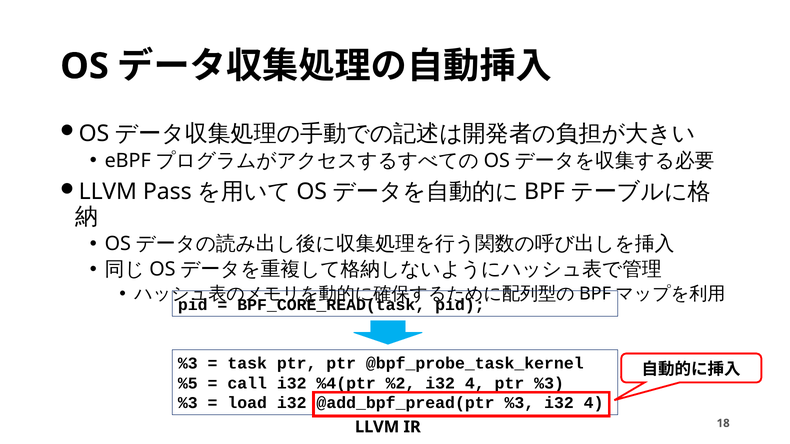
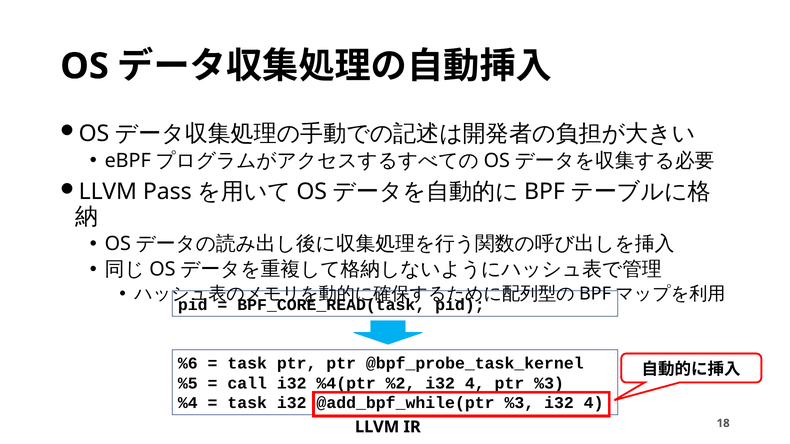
%3: %3 -> %6 (188, 364)
%3: %3 -> %4 (188, 403)
load: load -> task (247, 403)
@add_bpf_pread(ptr: @add_bpf_pread(ptr -> @add_bpf_while(ptr (406, 403)
